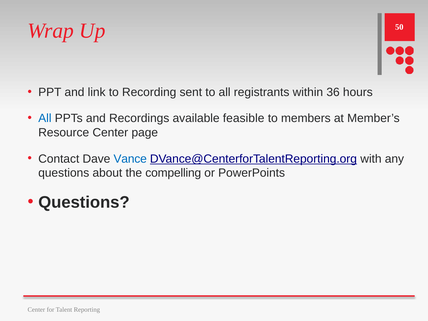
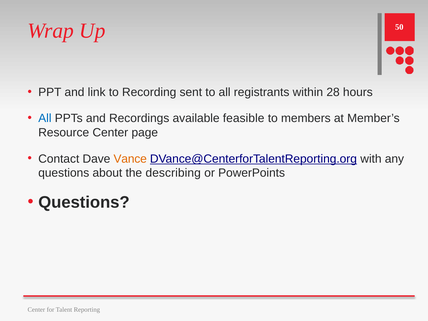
36: 36 -> 28 (333, 92)
Vance colour: blue -> orange (130, 159)
compelling: compelling -> describing (173, 173)
